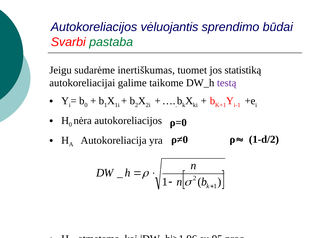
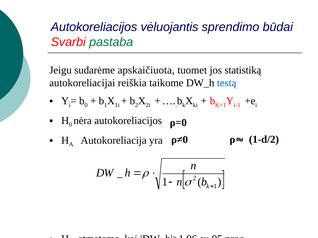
inertiškumas: inertiškumas -> apskaičiuota (146, 70)
galime: galime -> reiškia (132, 83)
testą colour: purple -> blue (227, 83)
